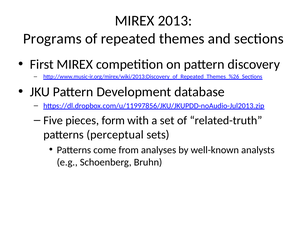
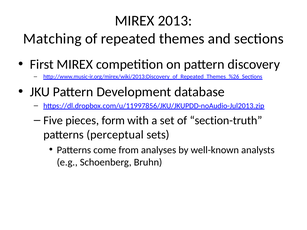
Programs: Programs -> Matching (52, 39)
related-truth: related-truth -> section-truth (226, 121)
